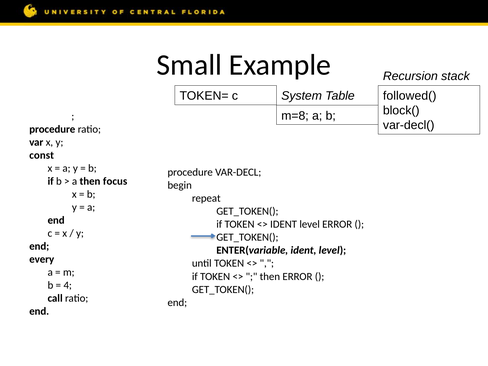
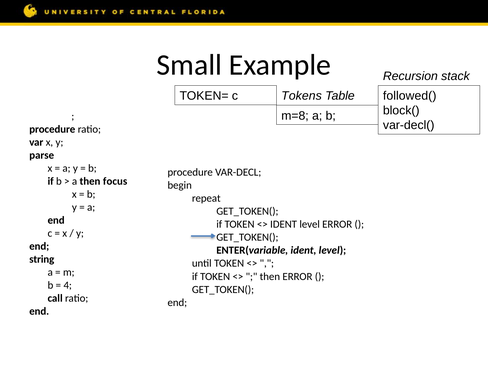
System: System -> Tokens (302, 96)
const: const -> parse (42, 155)
every: every -> string (42, 259)
